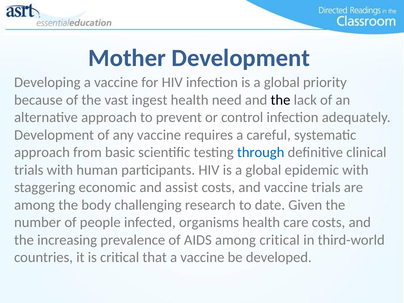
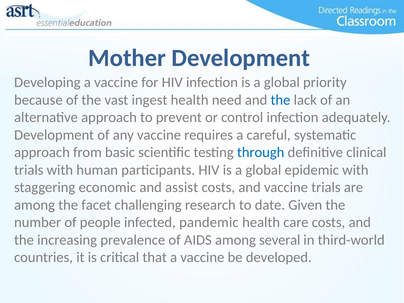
the colour: black -> blue (280, 100)
body: body -> facet (96, 205)
organisms: organisms -> pandemic (209, 222)
among critical: critical -> several (280, 240)
